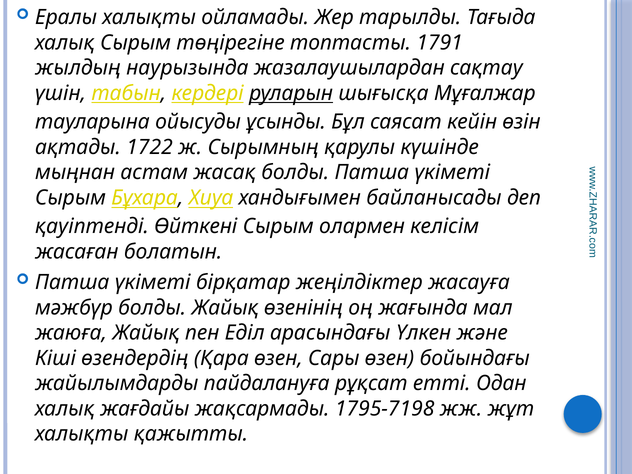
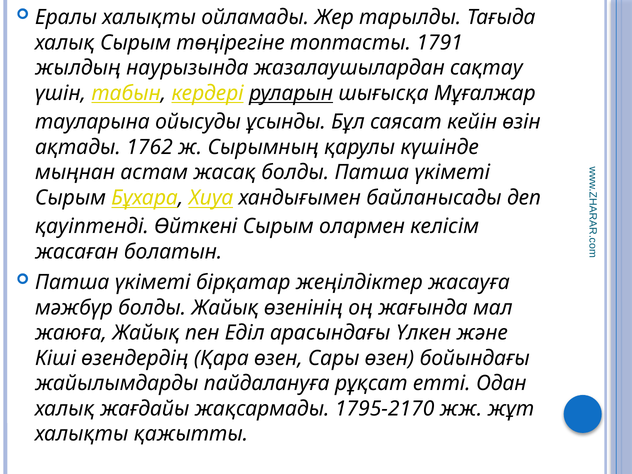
1722: 1722 -> 1762 (150, 147)
1795-7198: 1795-7198 -> 1795-2170 (385, 409)
